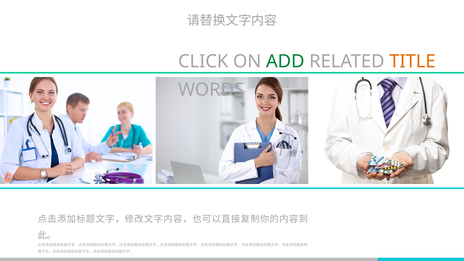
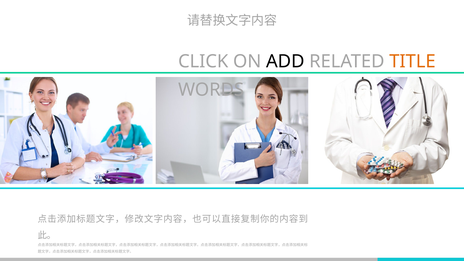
ADD colour: green -> black (285, 61)
